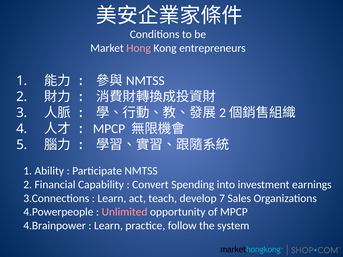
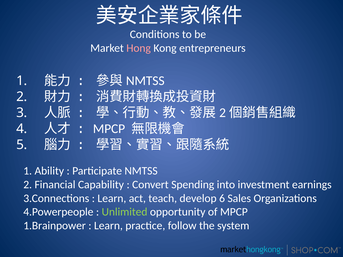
7: 7 -> 6 (222, 198)
Unlimited colour: pink -> light green (125, 212)
4.Brainpower: 4.Brainpower -> 1.Brainpower (55, 226)
